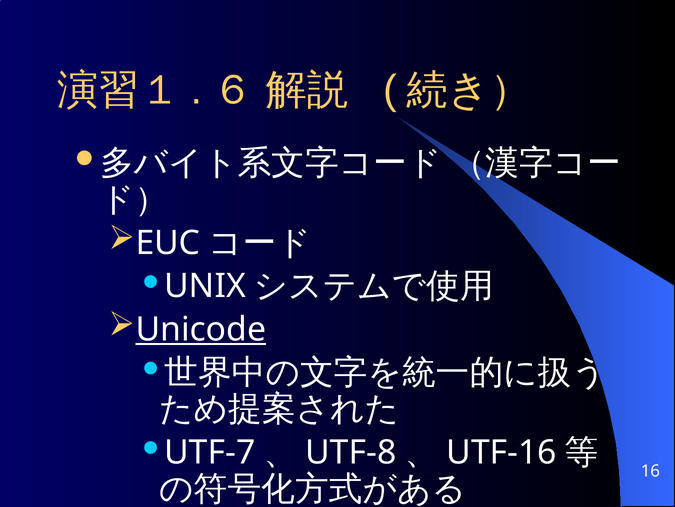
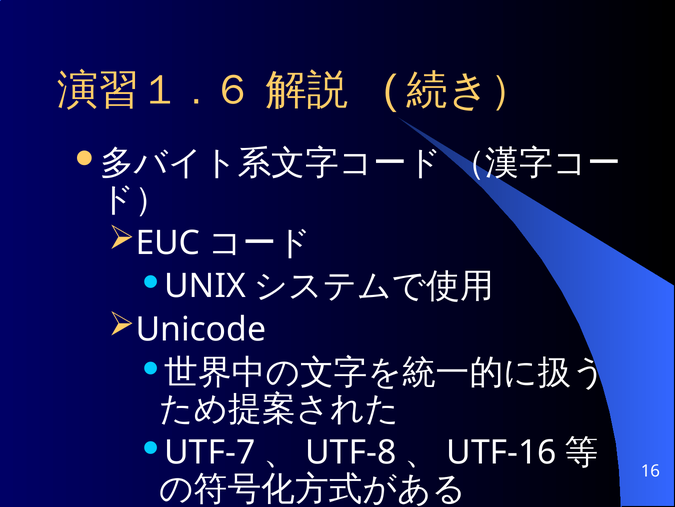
Unicode underline: present -> none (201, 329)
